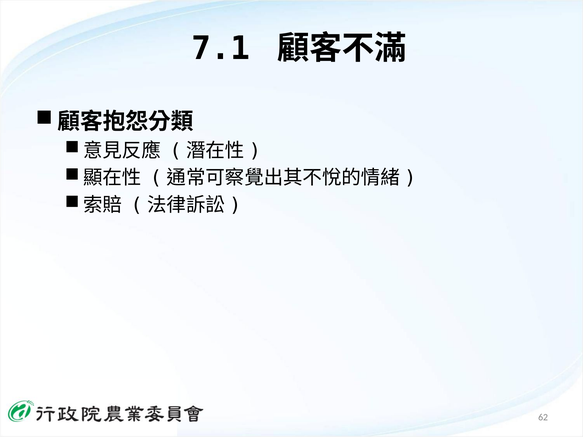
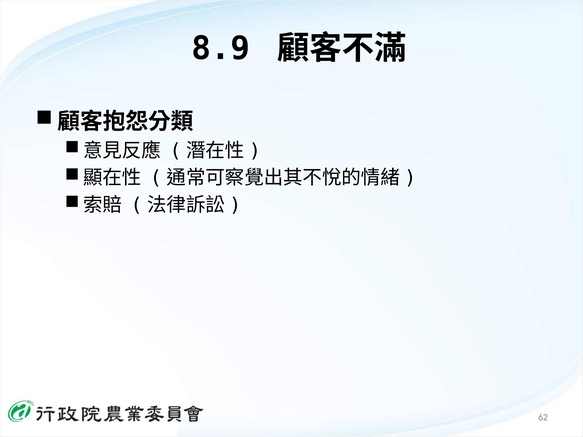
7.1: 7.1 -> 8.9 (221, 48)
